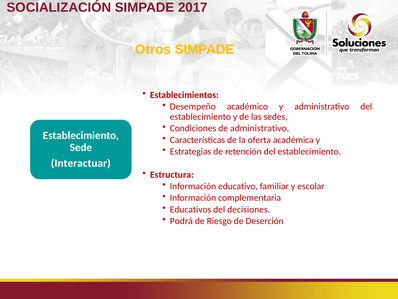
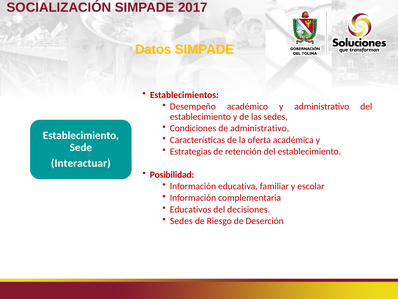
Otros: Otros -> Datos (153, 49)
Estructura: Estructura -> Posibilidad (172, 174)
educativo: educativo -> educativa (238, 186)
Podrá: Podrá -> Sedes (181, 221)
